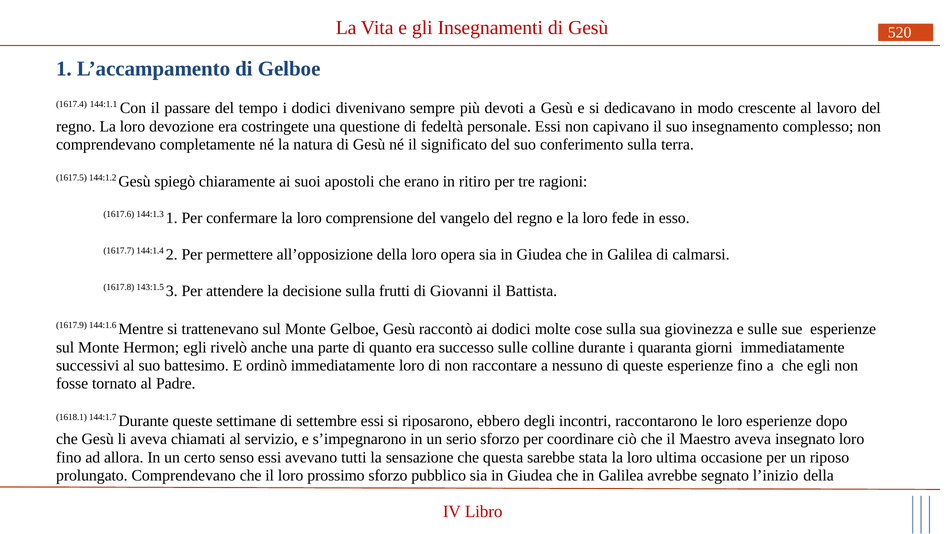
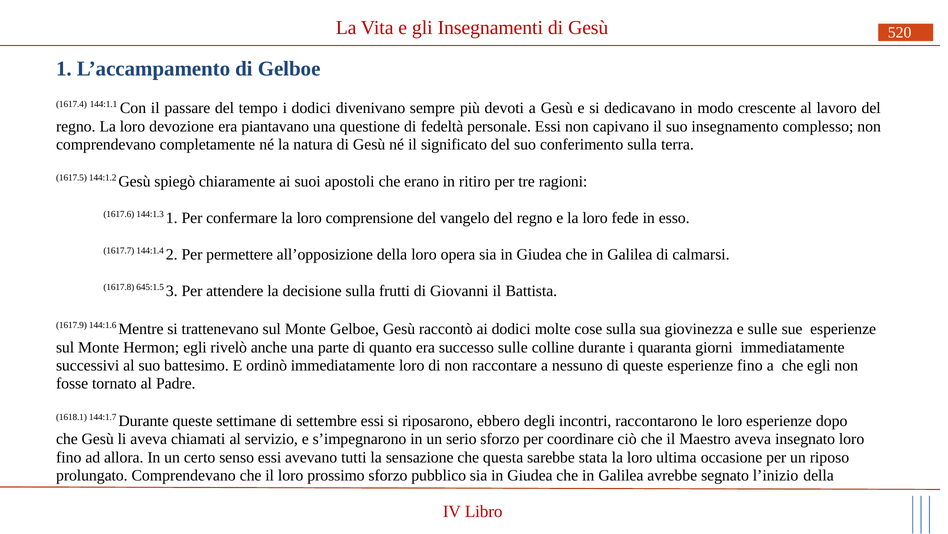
costringete: costringete -> piantavano (275, 126)
143:1.5: 143:1.5 -> 645:1.5 (150, 287)
